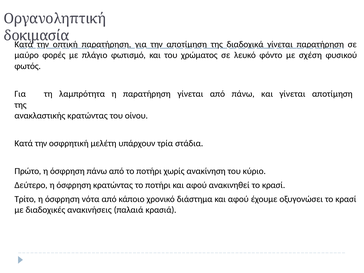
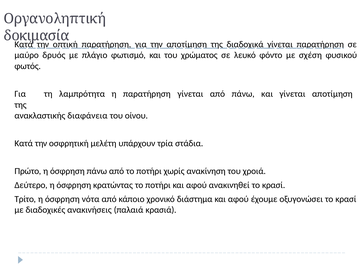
φορές: φορές -> δρυός (54, 55)
ανακλαστικής κρατώντας: κρατώντας -> διαφάνεια (87, 116)
κύριο: κύριο -> χροιά (254, 171)
